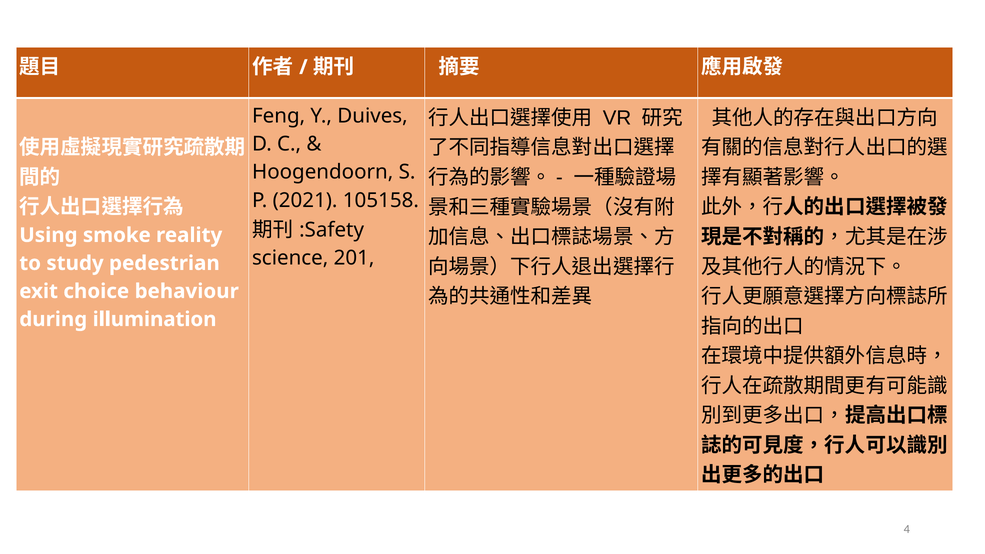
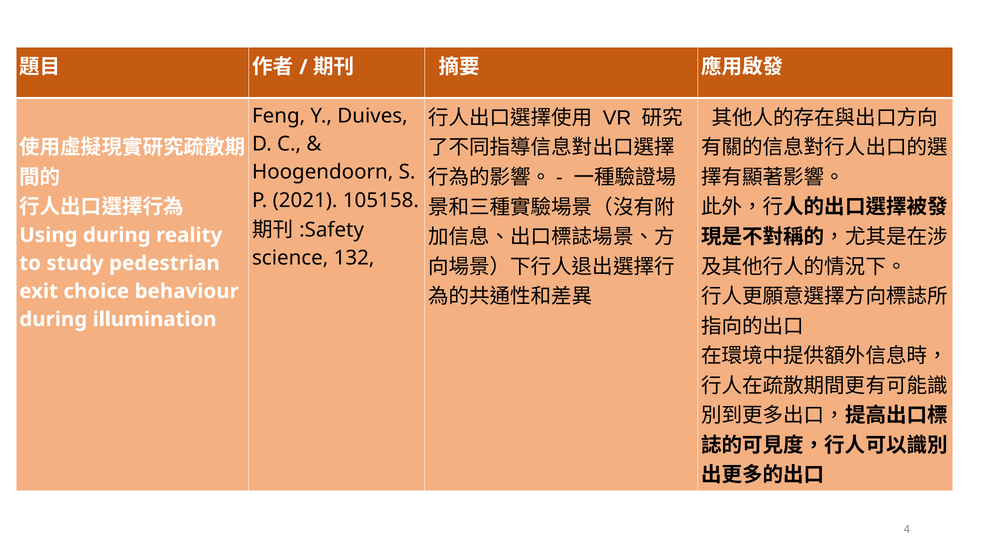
Using smoke: smoke -> during (117, 235)
201: 201 -> 132 (354, 258)
